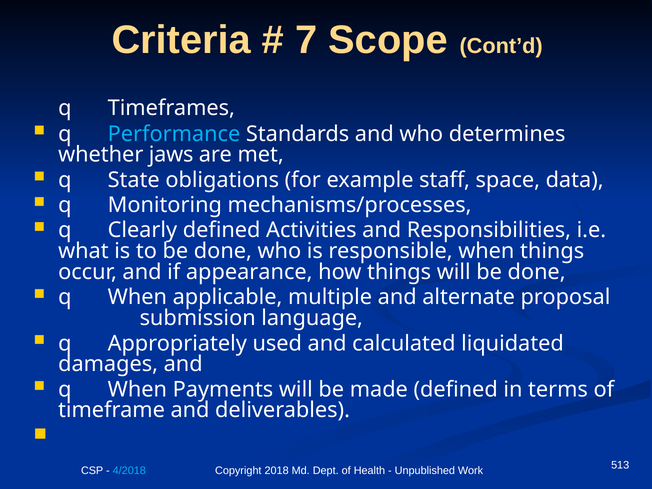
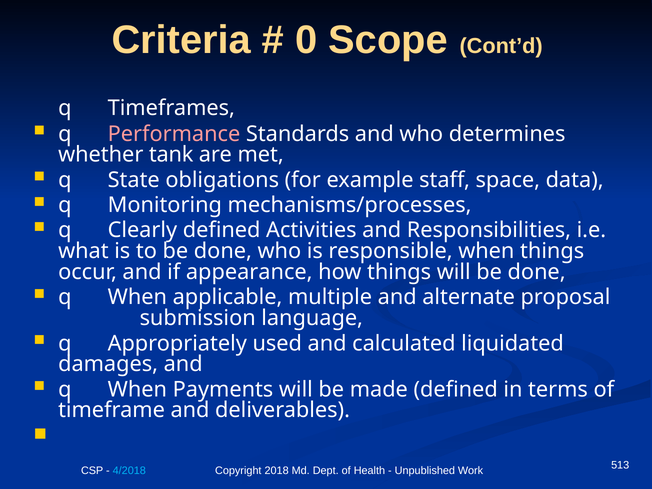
7: 7 -> 0 (306, 40)
Performance colour: light blue -> pink (174, 134)
jaws: jaws -> tank (171, 155)
